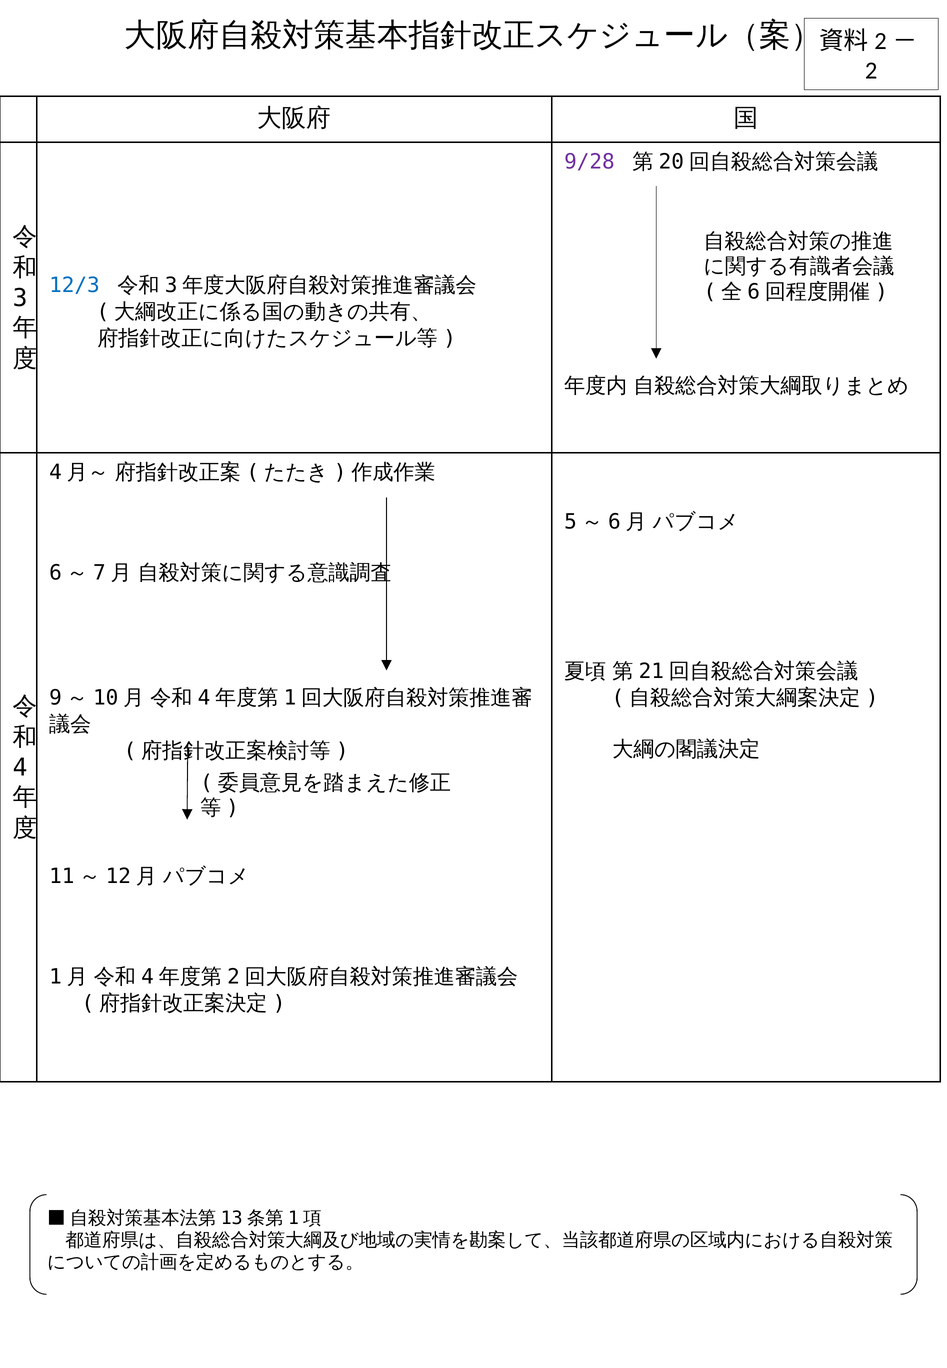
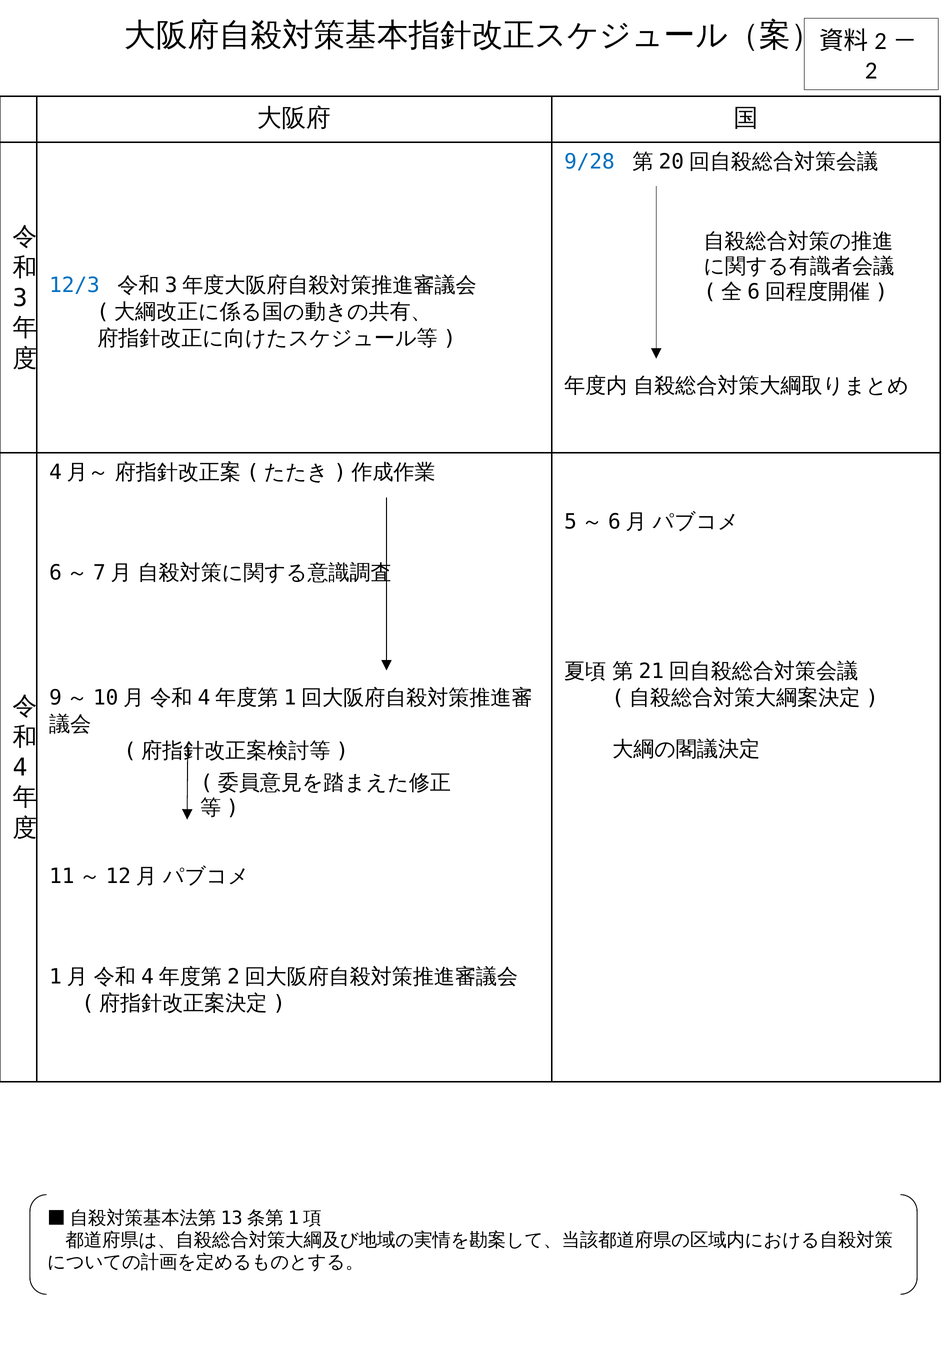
9/28 colour: purple -> blue (589, 162)
